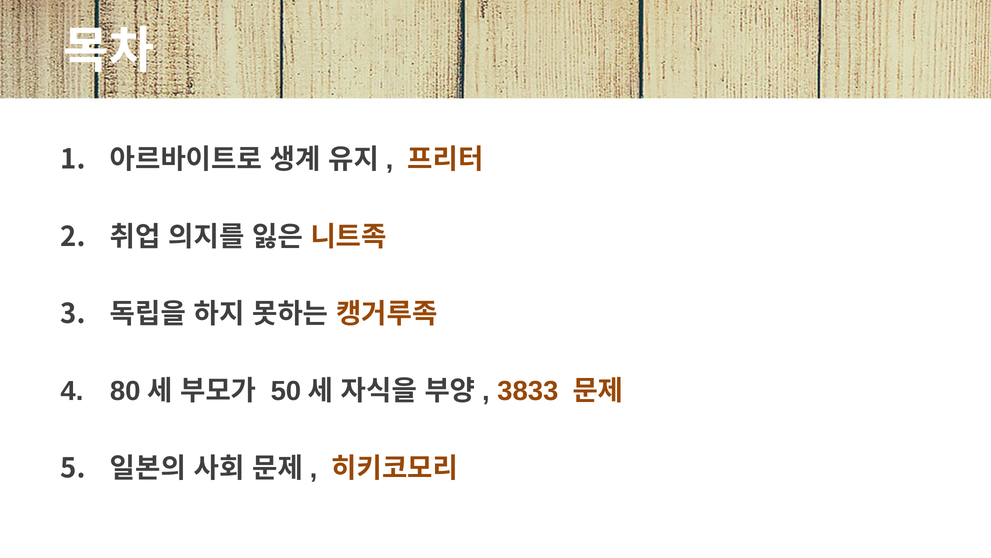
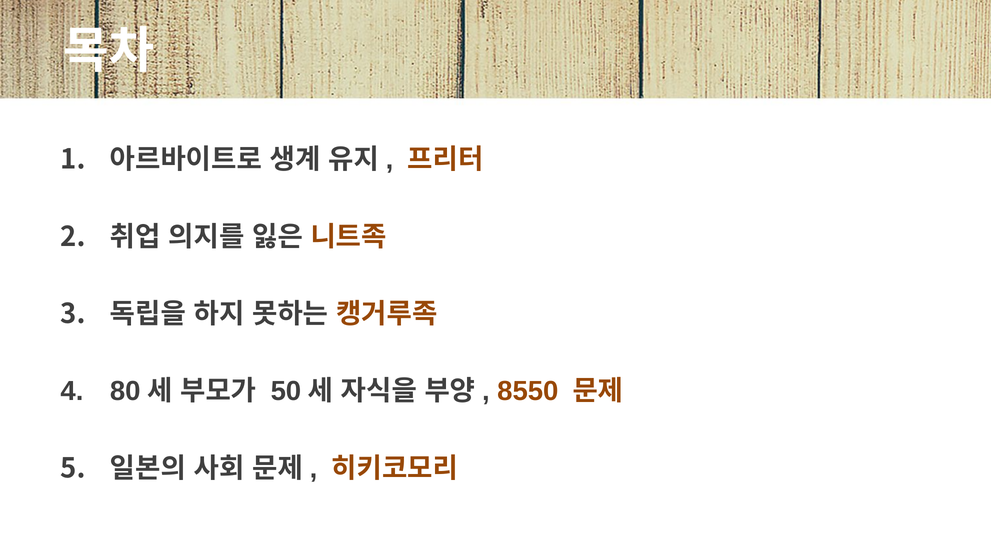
3833: 3833 -> 8550 (528, 391)
